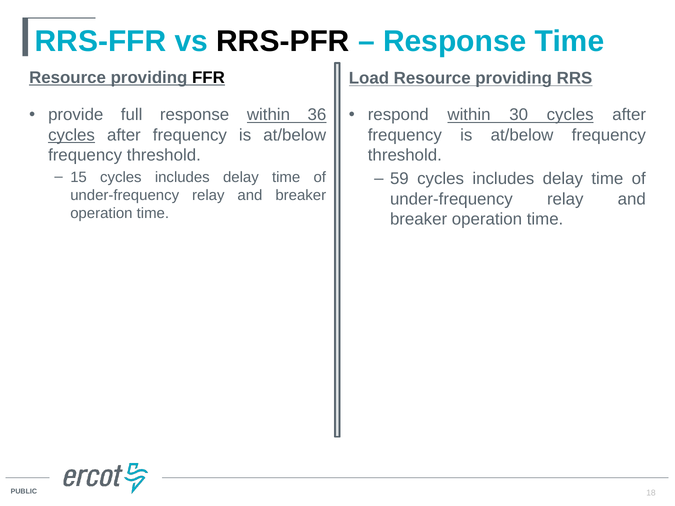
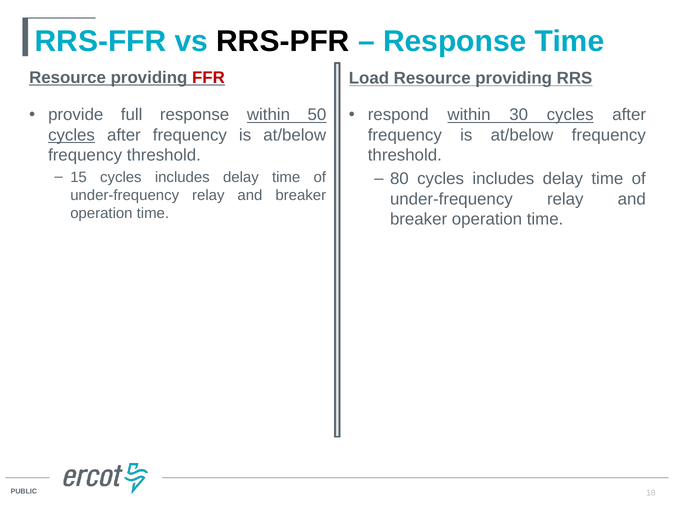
FFR colour: black -> red (208, 78)
36: 36 -> 50 (317, 115)
59: 59 -> 80 (399, 179)
